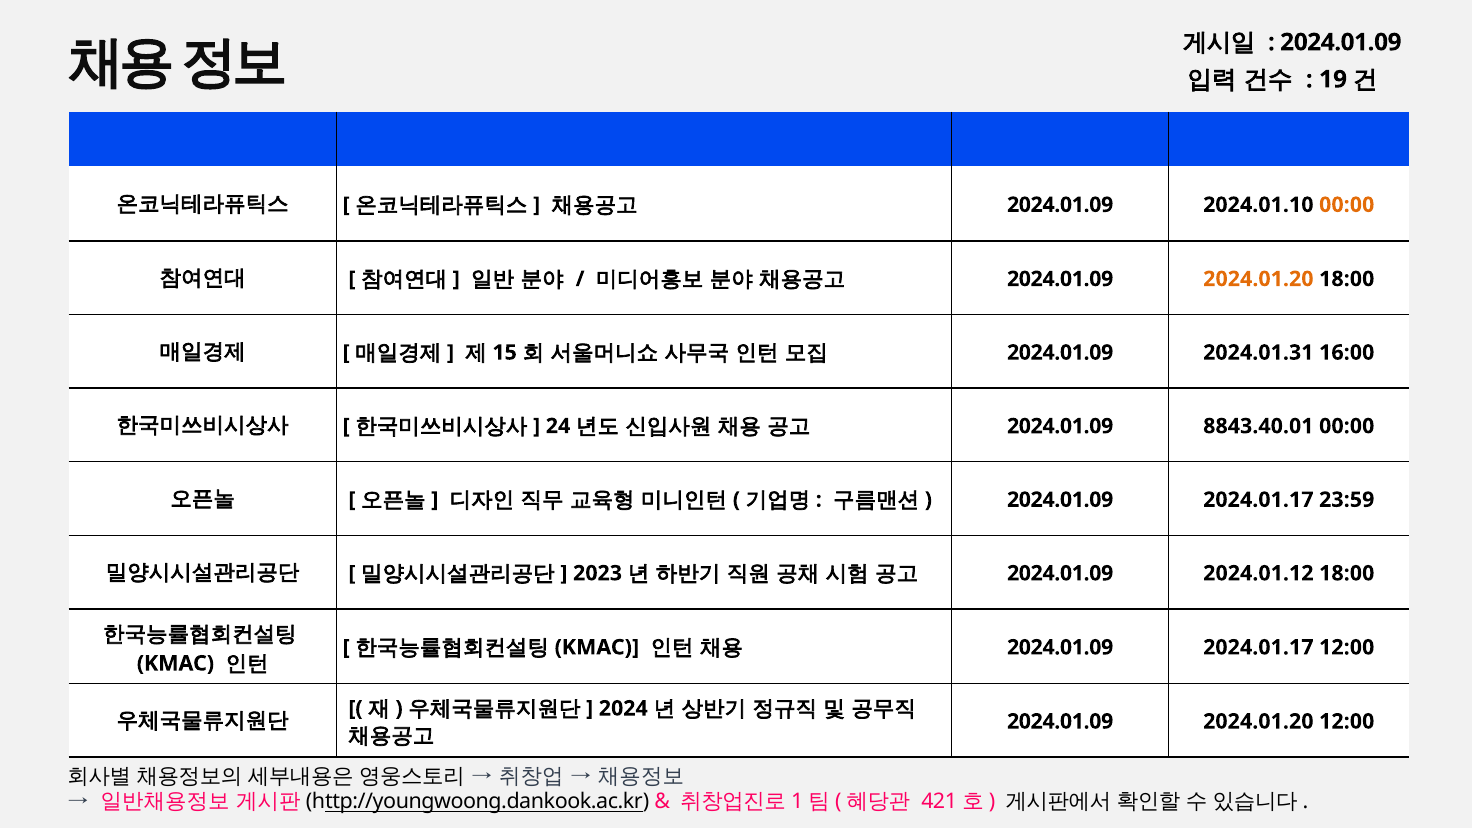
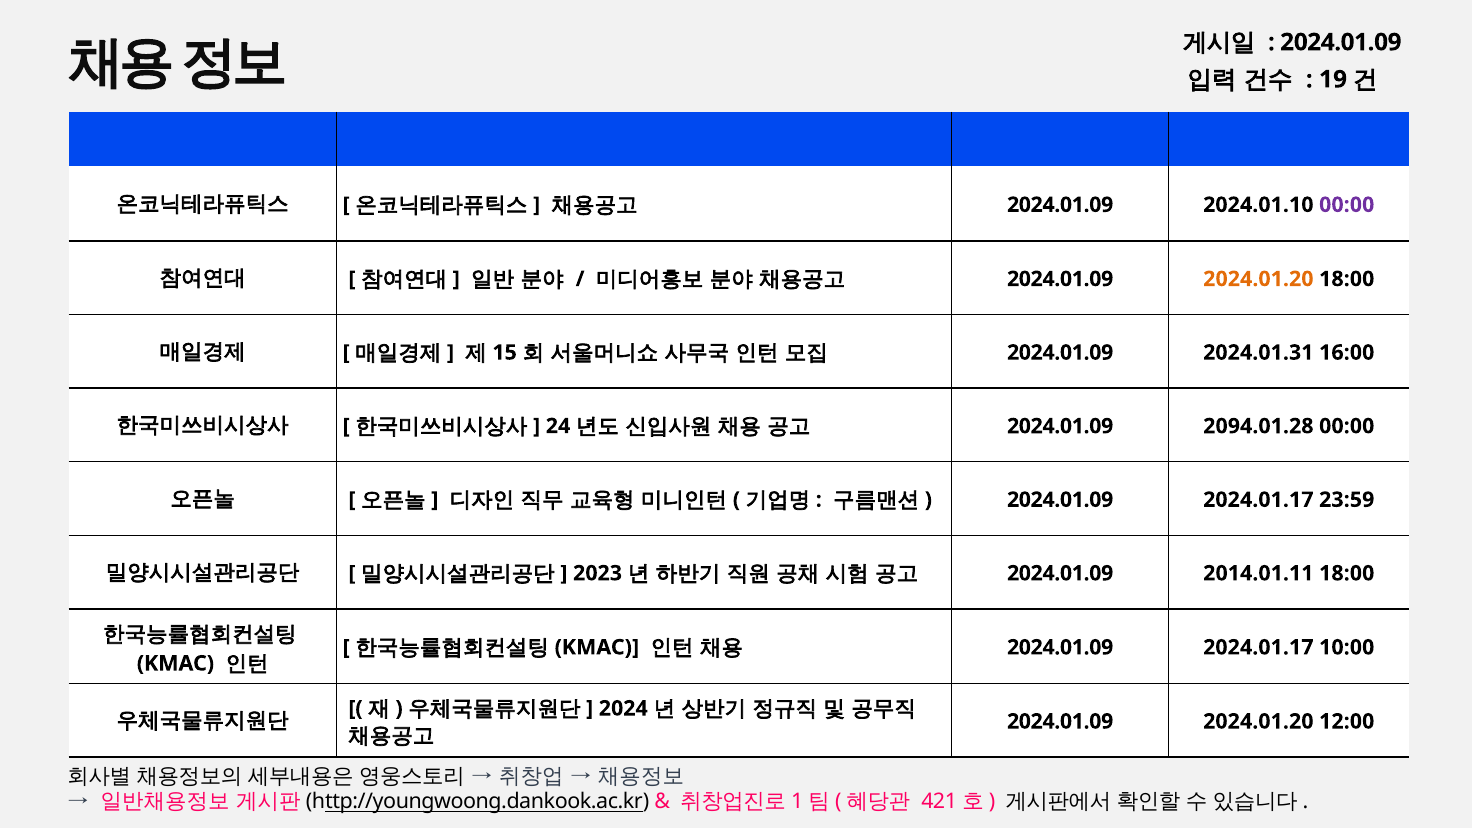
00:00 colour: orange -> purple (1347, 205)
8843.40.01: 8843.40.01 -> 2094.01.28 (1258, 426)
2024.01.12: 2024.01.12 -> 2014.01.11 (1258, 573)
2024.01.17 12:00: 12:00 -> 10:00 (1347, 647)
